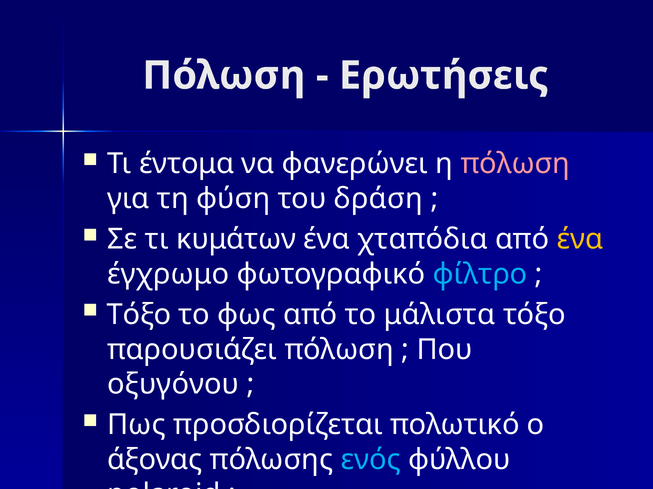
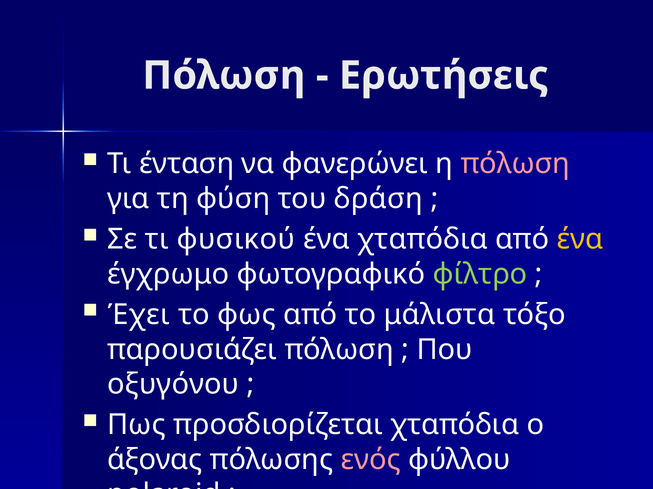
έντομα: έντομα -> ένταση (187, 164)
κυμάτων: κυμάτων -> φυσικού (236, 240)
φίλτρο colour: light blue -> light green (480, 275)
Τόξο: Τόξο -> Έχει (139, 315)
προσδιορίζεται πολωτικό: πολωτικό -> χταπόδια (455, 425)
ενός colour: light blue -> pink (371, 460)
